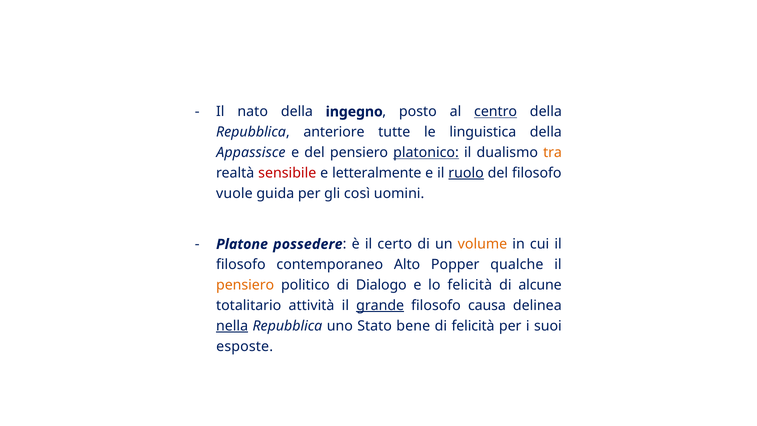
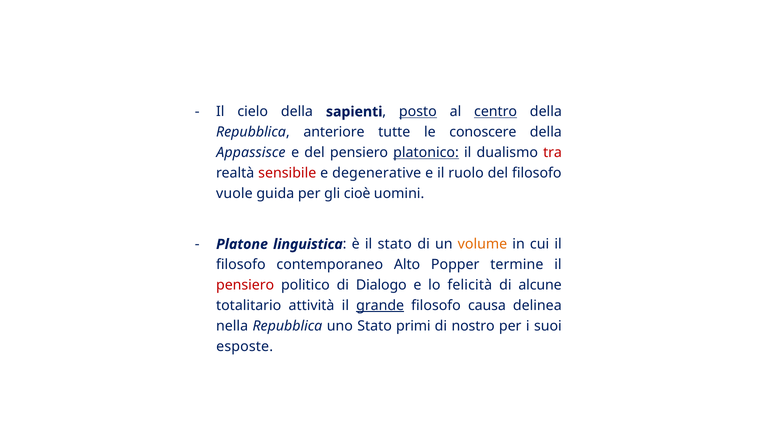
nato: nato -> cielo (253, 112)
ingegno: ingegno -> sapienti (354, 112)
posto underline: none -> present (418, 112)
linguistica: linguistica -> conoscere (483, 132)
tra colour: orange -> red (553, 153)
letteralmente: letteralmente -> degenerative (377, 173)
ruolo underline: present -> none (466, 173)
così: così -> cioè (357, 193)
possedere: possedere -> linguistica (308, 244)
il certo: certo -> stato (395, 244)
qualche: qualche -> termine (517, 265)
pensiero colour: orange -> red (245, 285)
nella underline: present -> none (232, 326)
bene: bene -> primi (413, 326)
di felicità: felicità -> nostro (473, 326)
